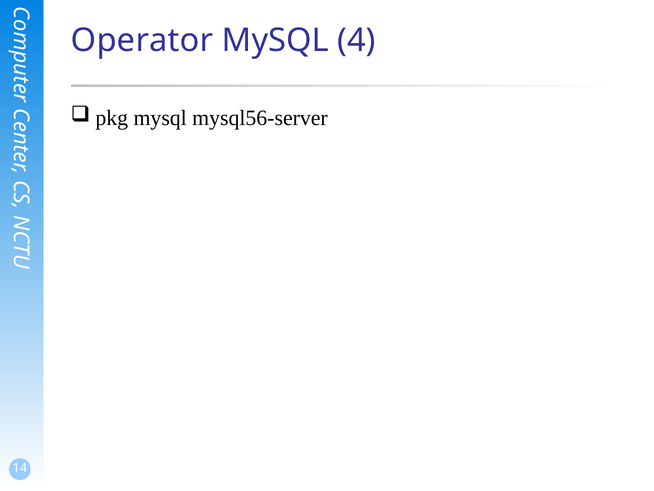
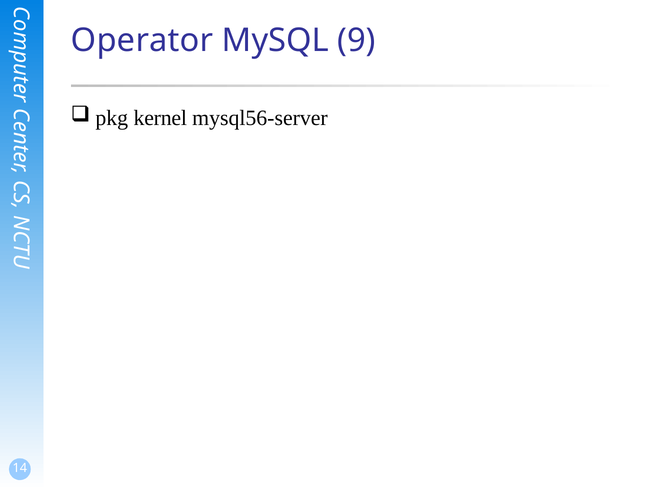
4: 4 -> 9 (356, 41)
mysql: mysql -> kernel (160, 118)
